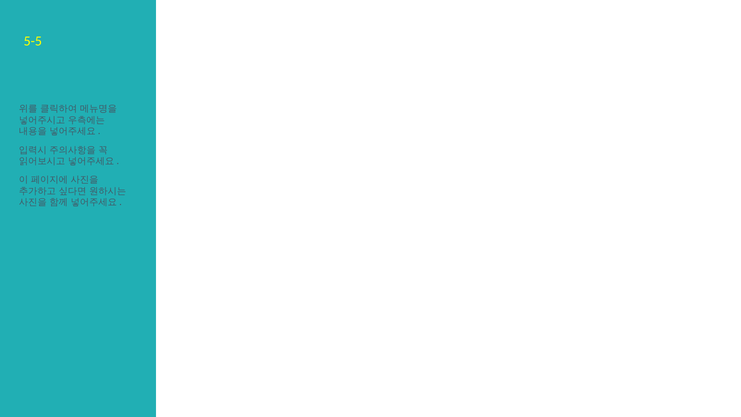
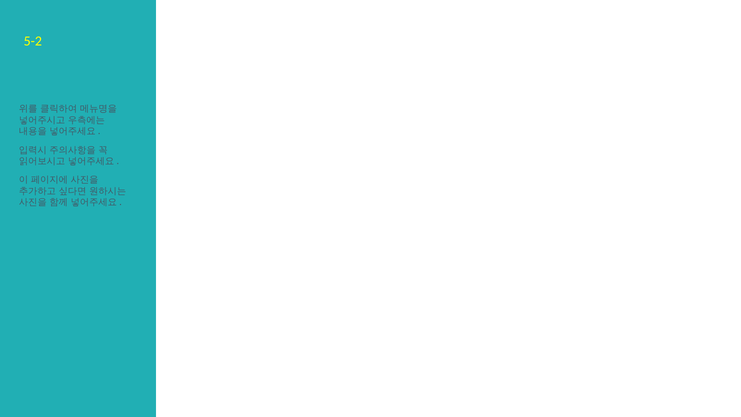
5-5: 5-5 -> 5-2 (33, 41)
